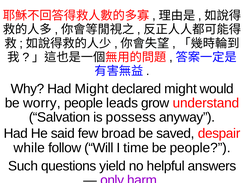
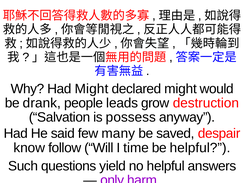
worry: worry -> drank (42, 103)
understand: understand -> destruction (206, 103)
broad: broad -> many (118, 133)
while: while -> know (29, 148)
be people: people -> helpful (200, 148)
